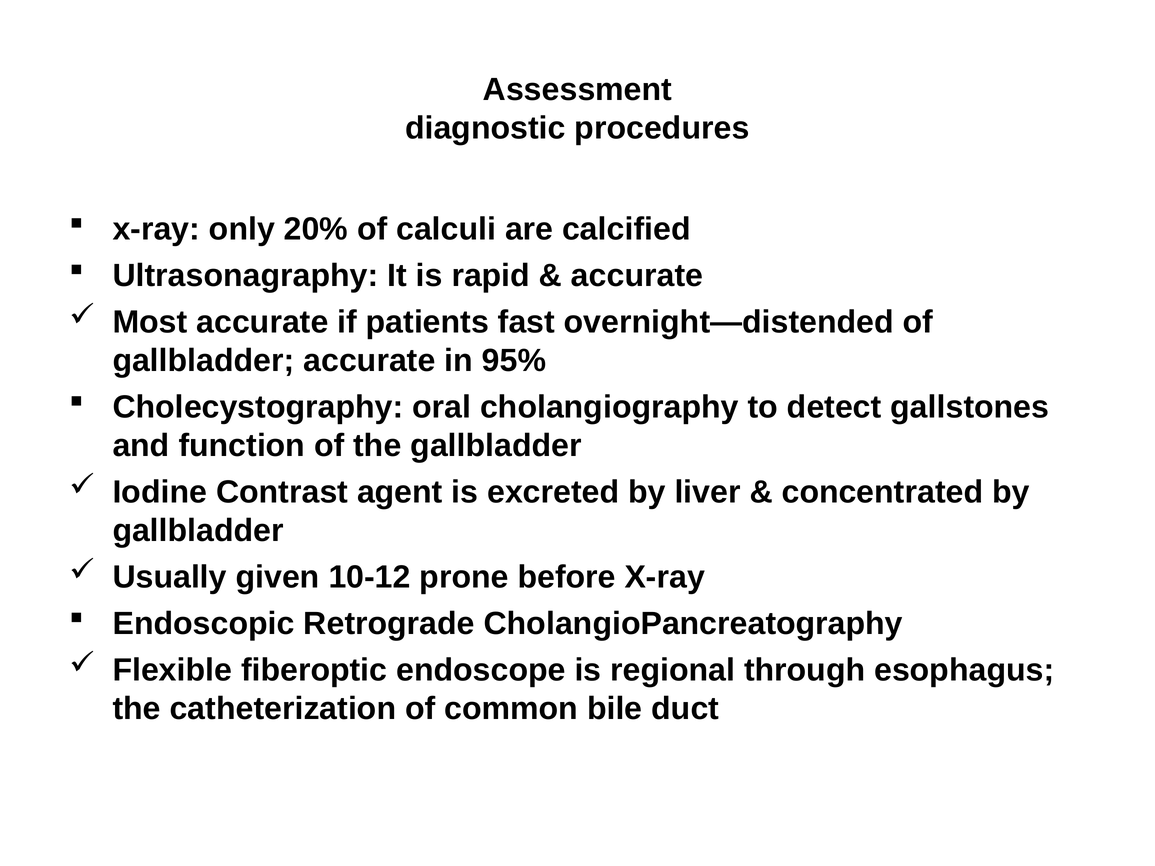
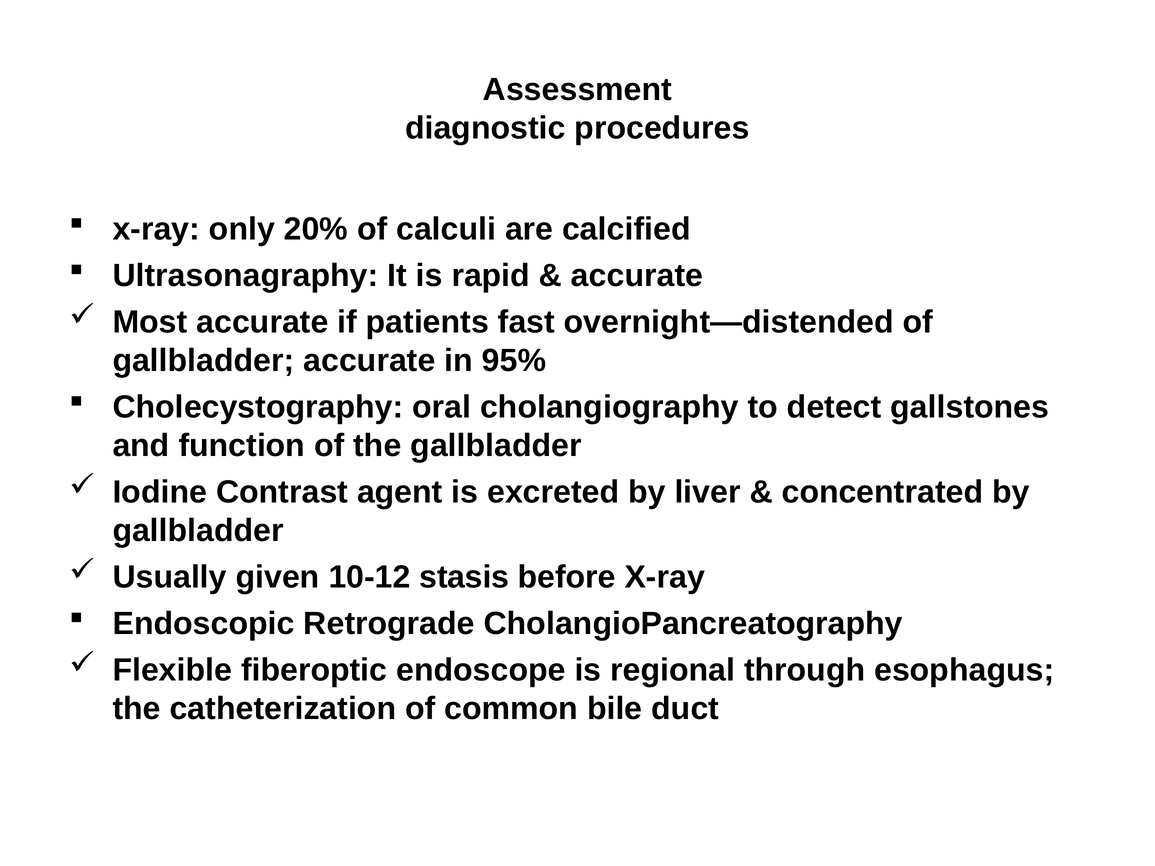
prone: prone -> stasis (464, 578)
